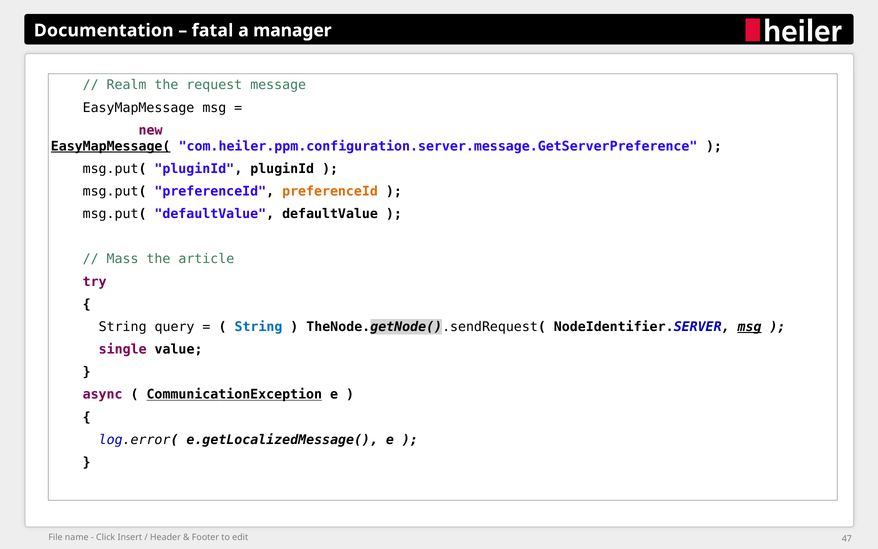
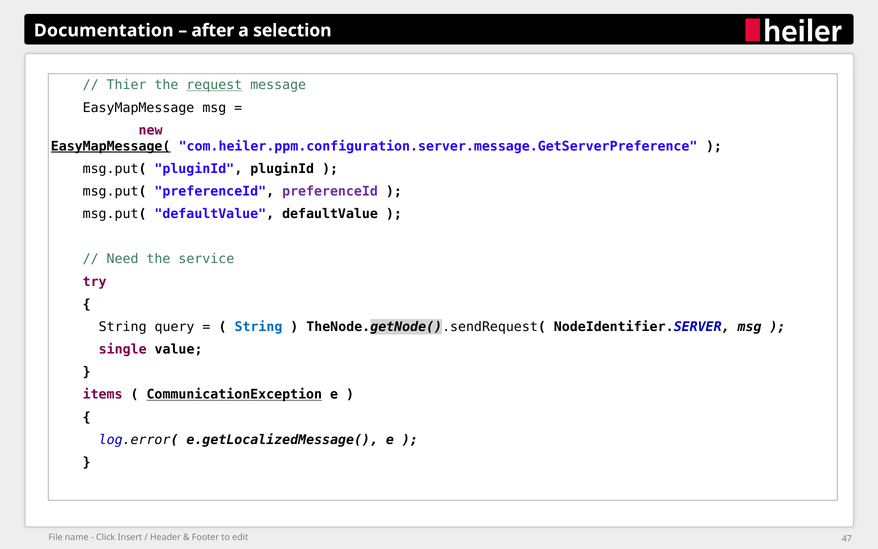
fatal: fatal -> after (213, 30)
manager: manager -> selection (292, 30)
Realm: Realm -> Thier (127, 85)
request underline: none -> present (214, 85)
preferenceId colour: orange -> purple (330, 191)
Mass: Mass -> Need (123, 259)
article: article -> service (206, 259)
msg underline: present -> none (750, 327)
async: async -> items (103, 394)
